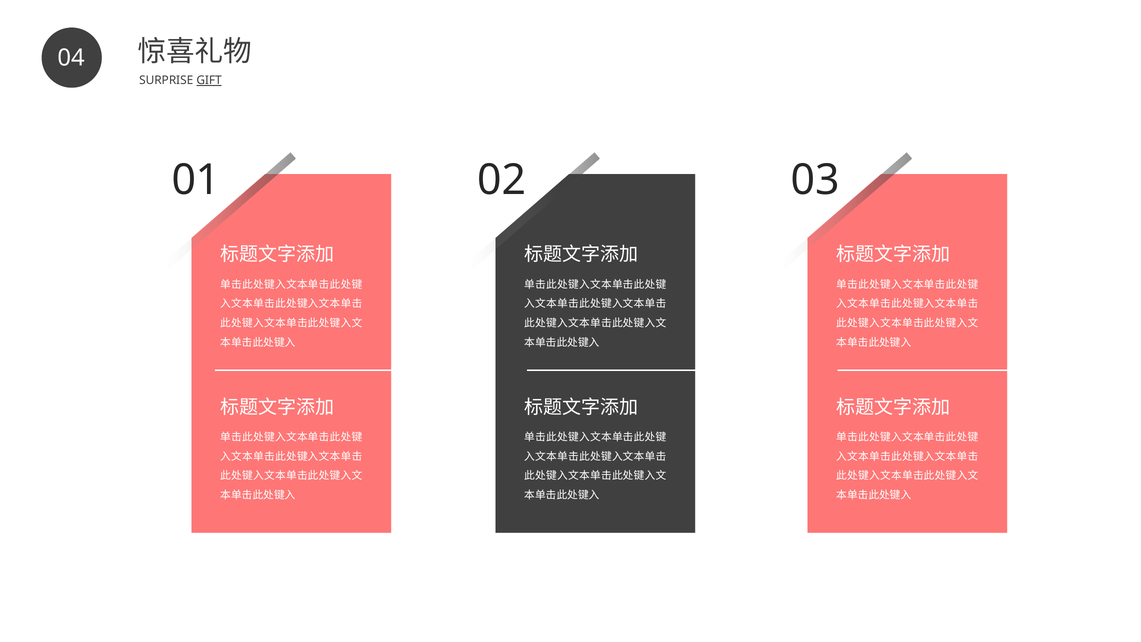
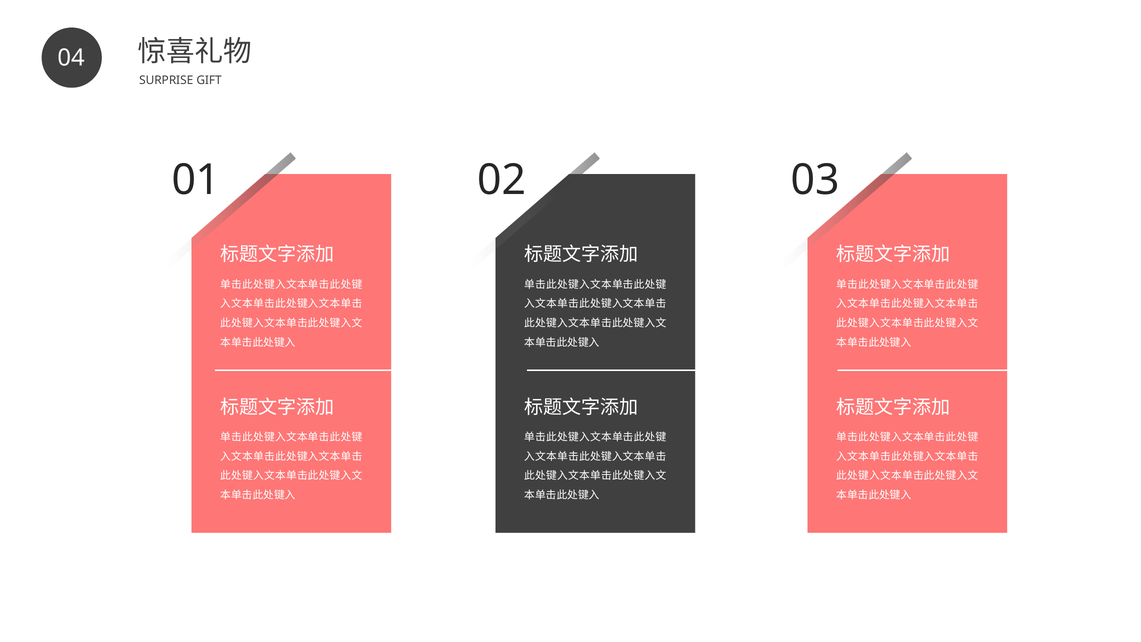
GIFT underline: present -> none (209, 80)
